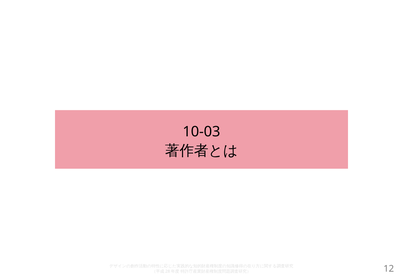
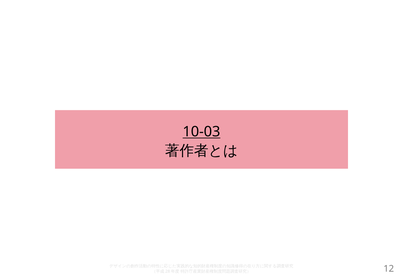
10-03 underline: none -> present (201, 132)
